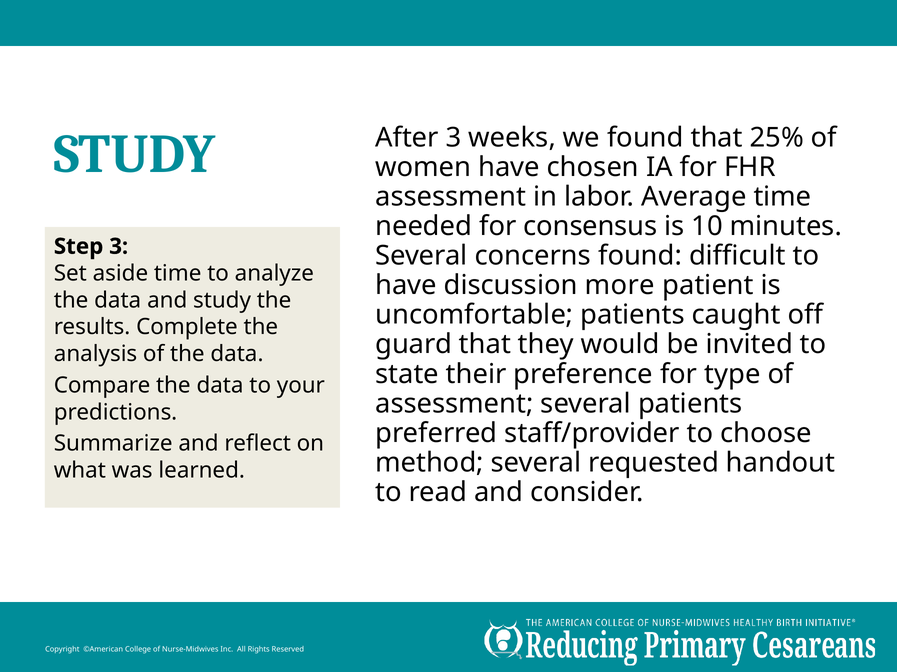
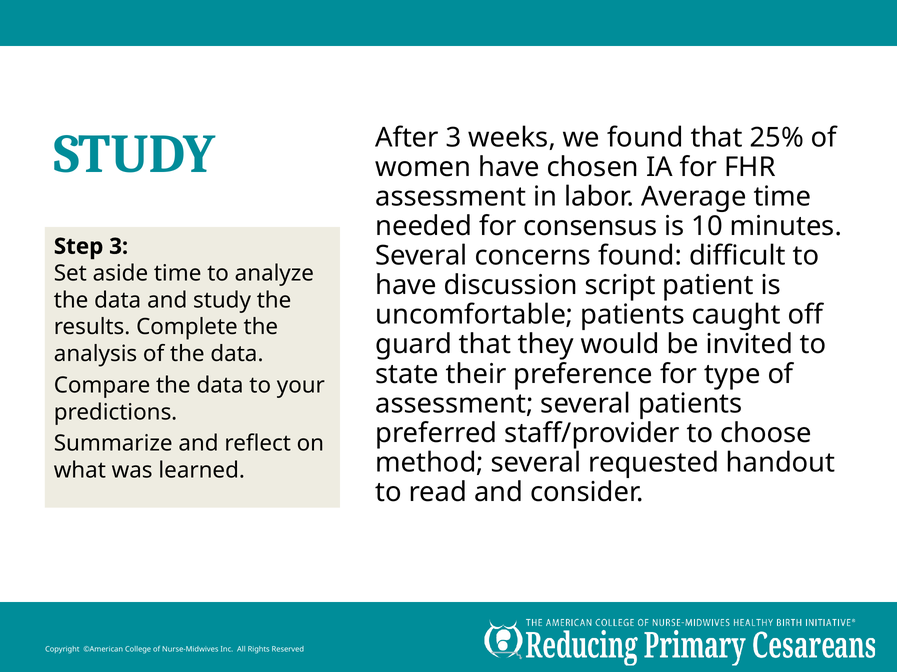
more: more -> script (620, 286)
